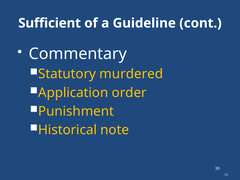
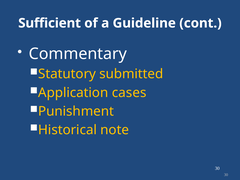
murdered: murdered -> submitted (131, 74)
order: order -> cases (129, 93)
